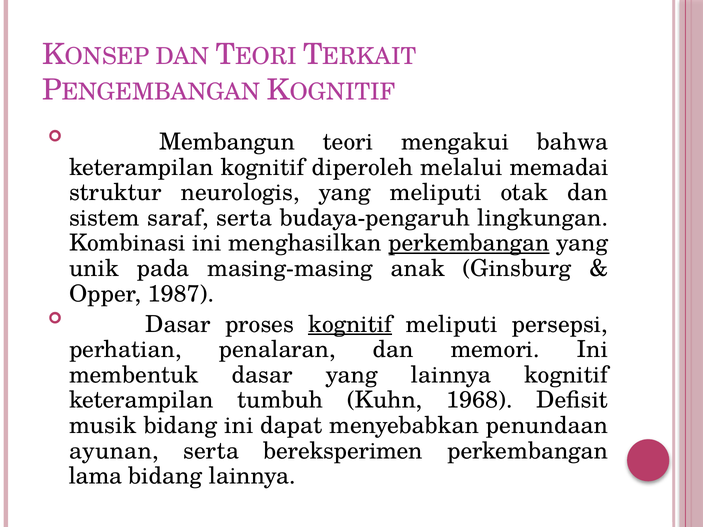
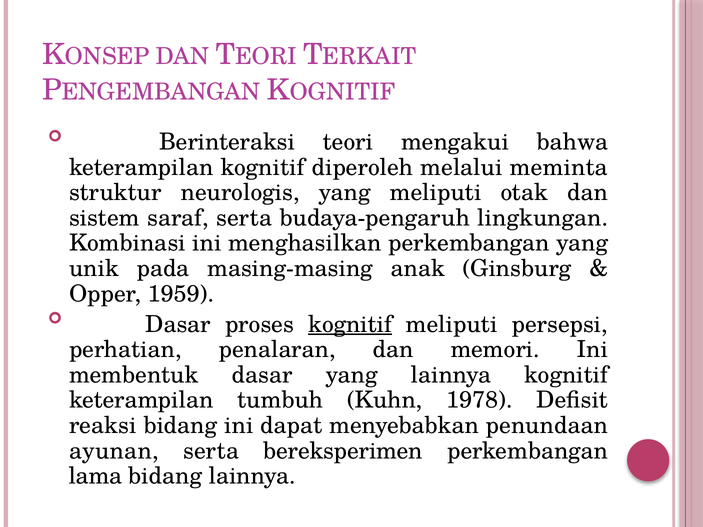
Membangun: Membangun -> Berinteraksi (227, 142)
memadai: memadai -> meminta (559, 167)
perkembangan underline: present -> none (469, 243)
1987: 1987 -> 1959 (181, 294)
1968: 1968 -> 1978 (479, 400)
musik: musik -> reaksi (103, 426)
